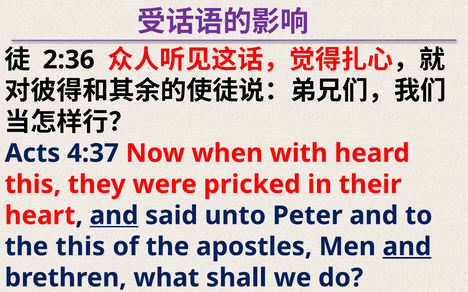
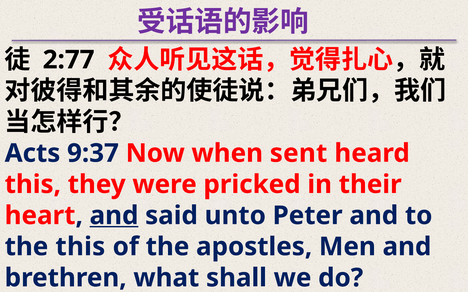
2:36: 2:36 -> 2:77 (69, 60)
4:37: 4:37 -> 9:37 (93, 154)
with: with -> sent (299, 154)
and underline: present -> none (407, 247)
